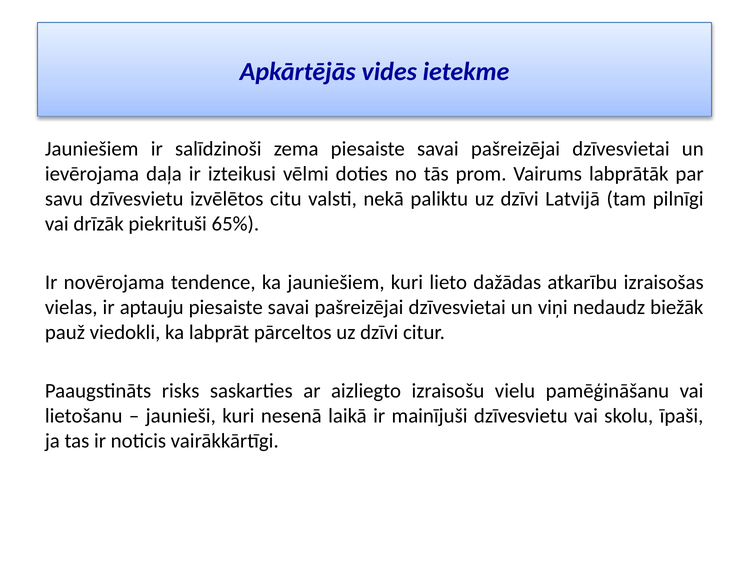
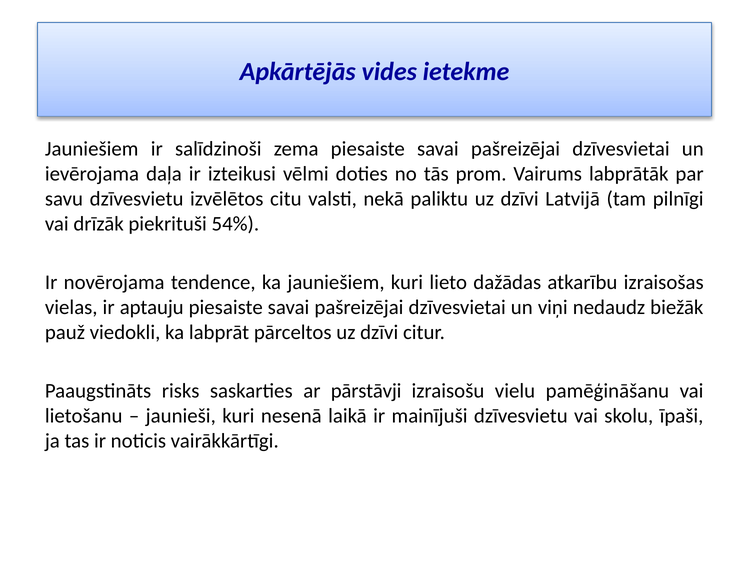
65%: 65% -> 54% (235, 224)
aizliegto: aizliegto -> pārstāvji (366, 390)
